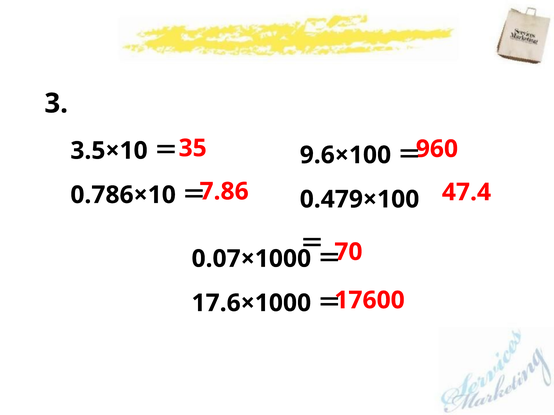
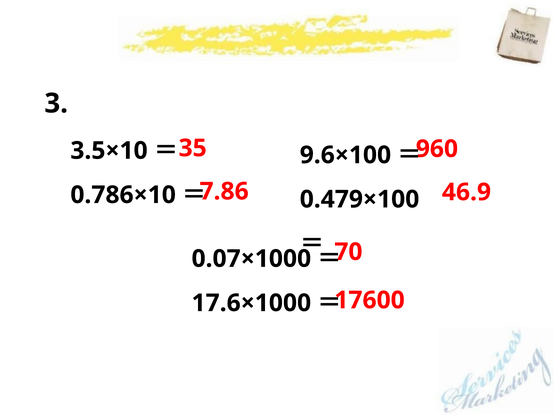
47.4: 47.4 -> 46.9 (466, 192)
